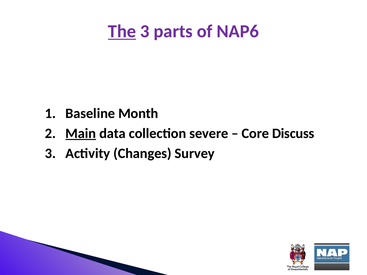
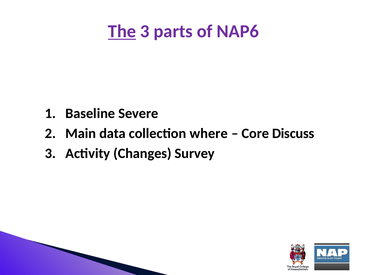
Month: Month -> Severe (138, 114)
Main underline: present -> none (81, 134)
severe: severe -> where (209, 134)
